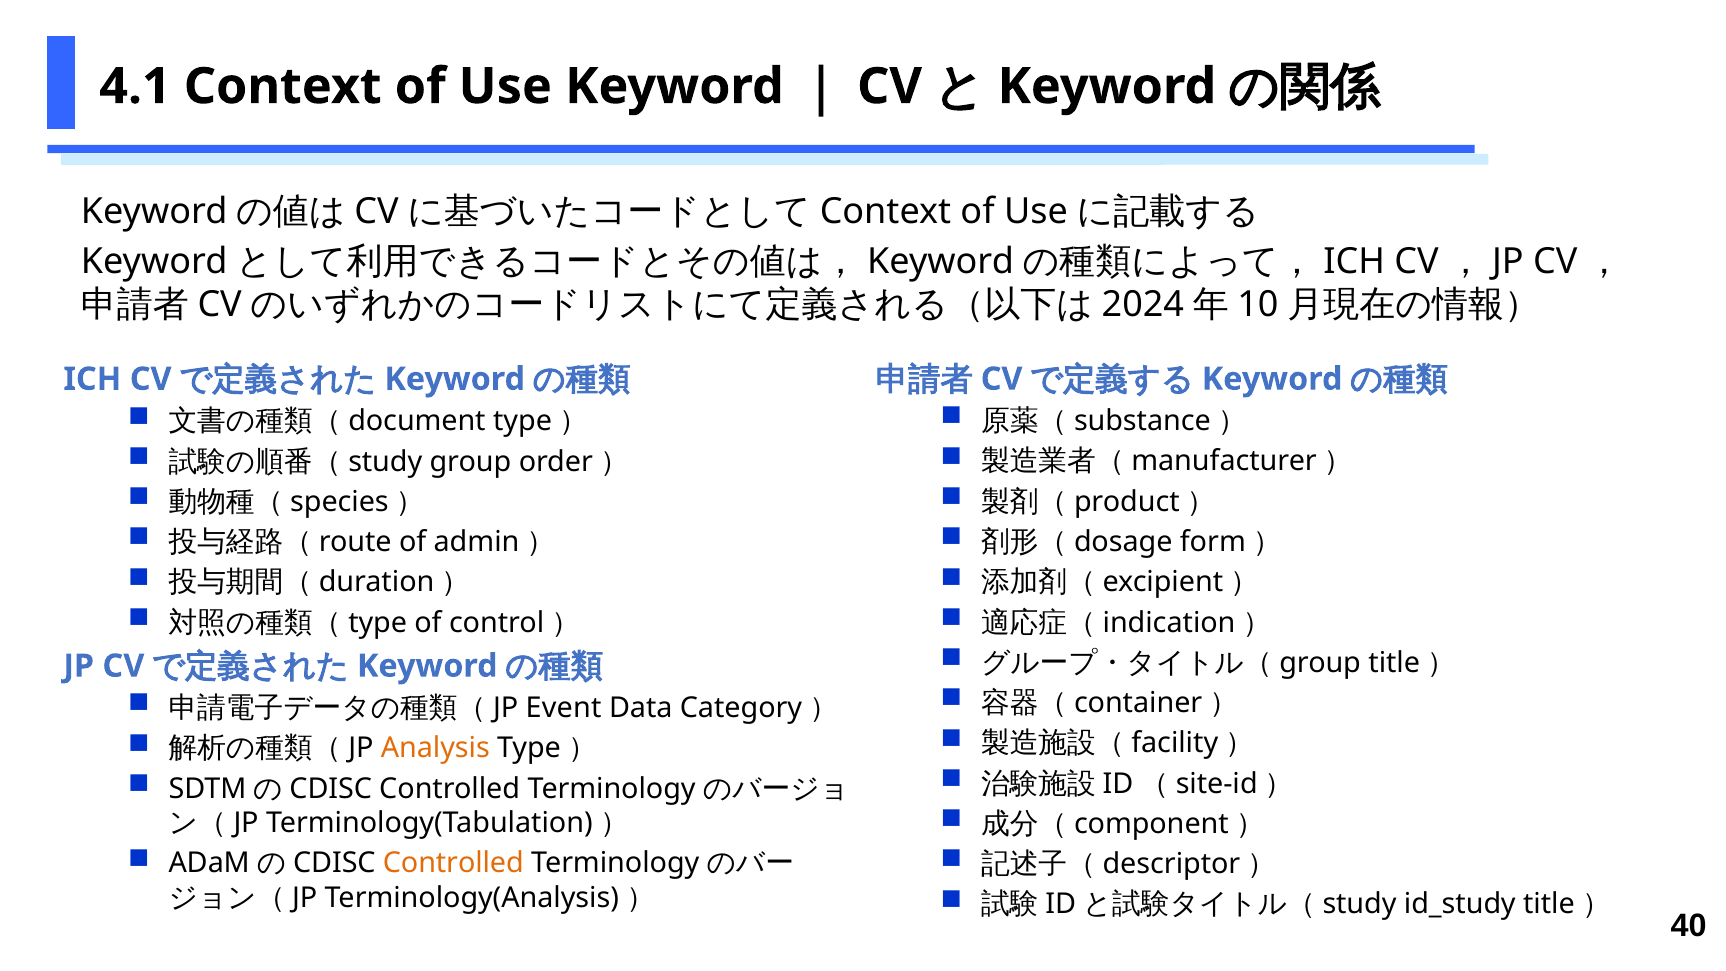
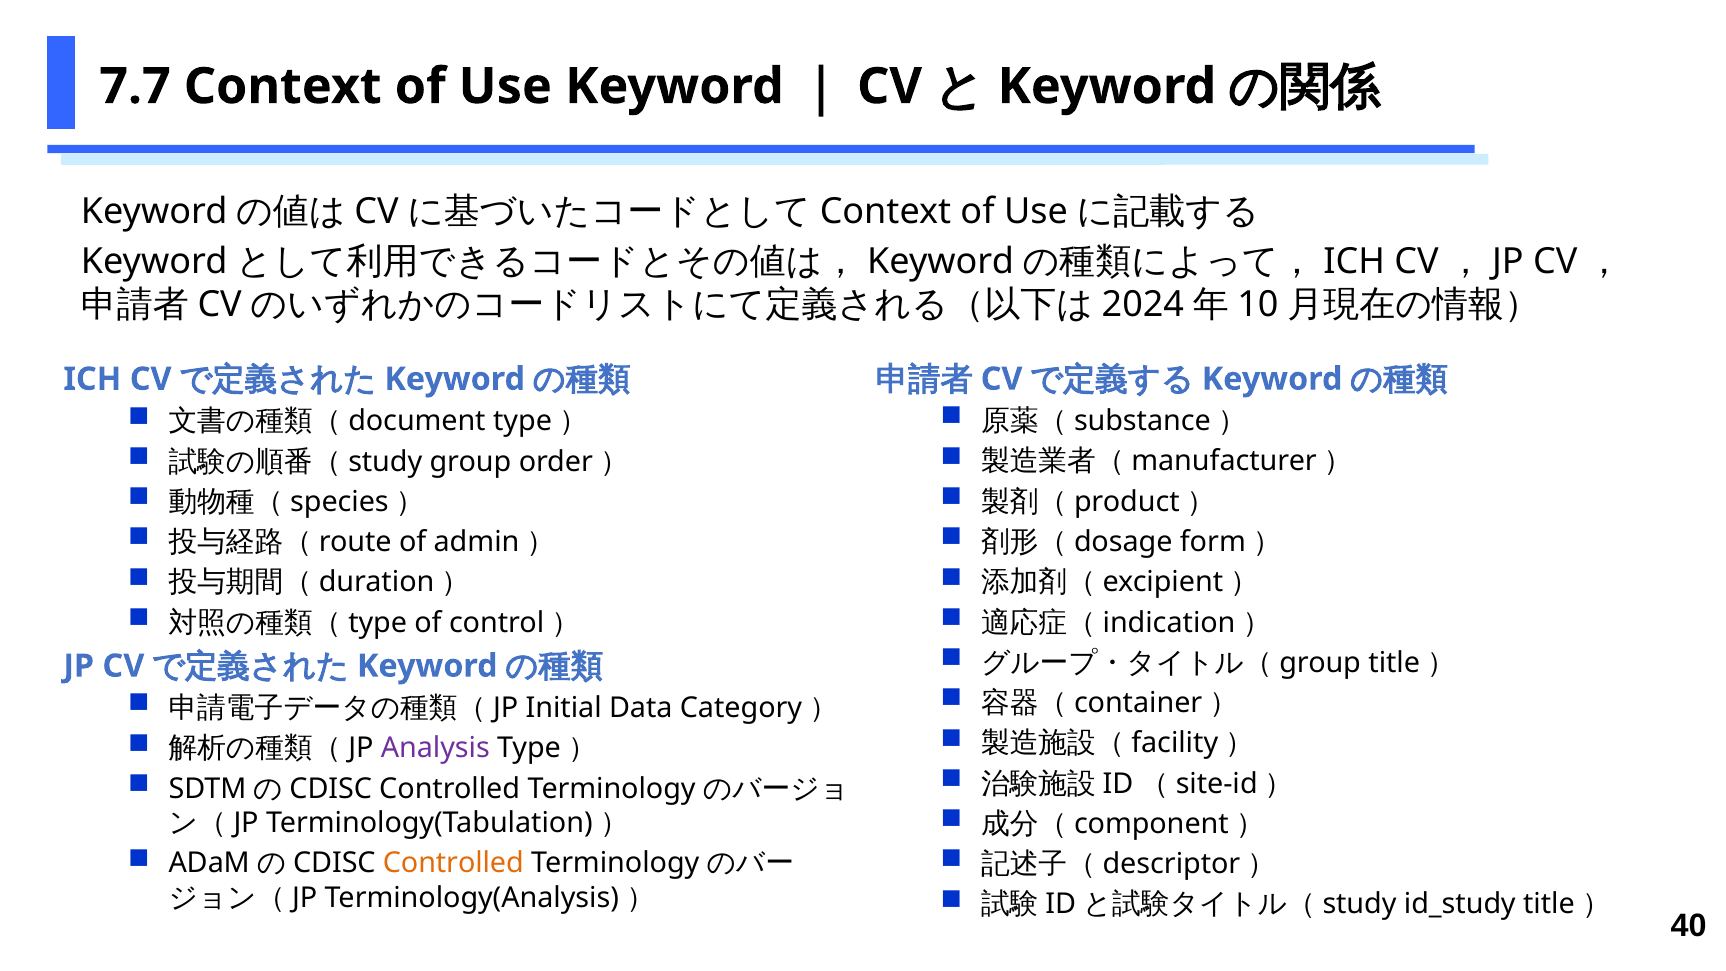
4.1: 4.1 -> 7.7 (135, 87)
Event: Event -> Initial (564, 708)
Analysis colour: orange -> purple (435, 748)
